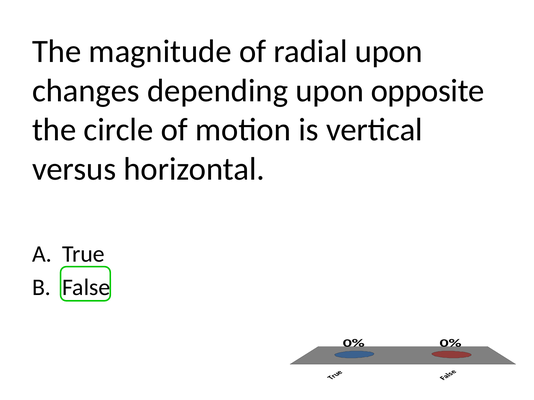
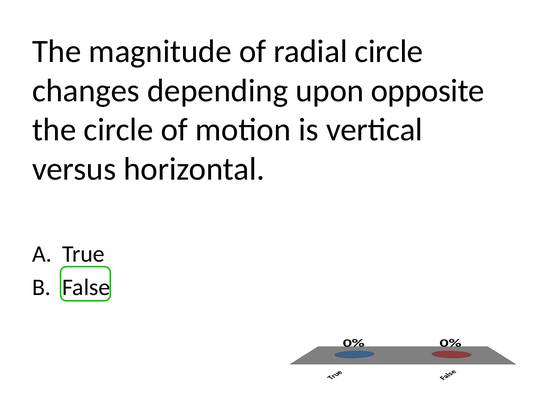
radial upon: upon -> circle (389, 52)
